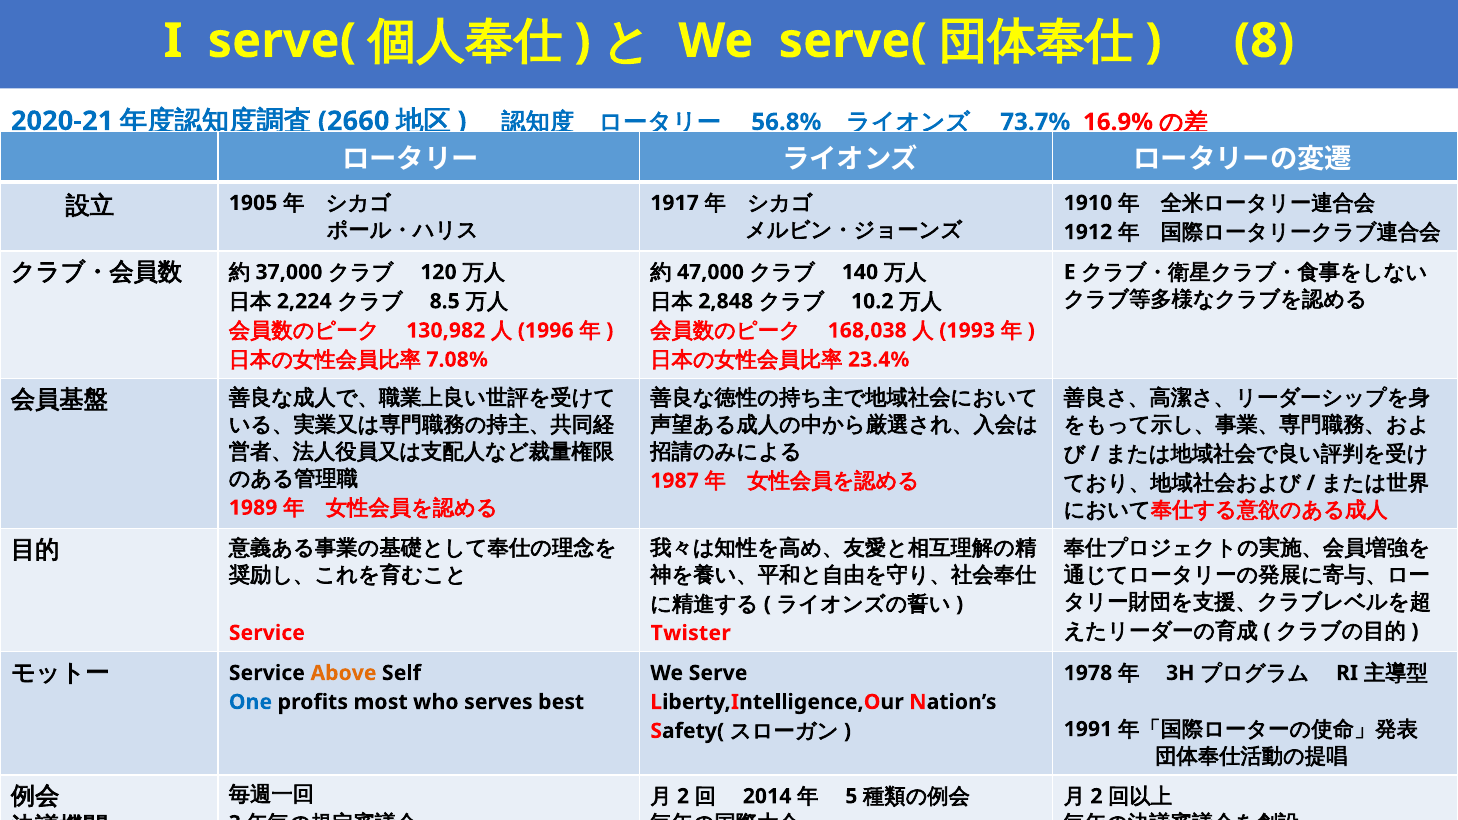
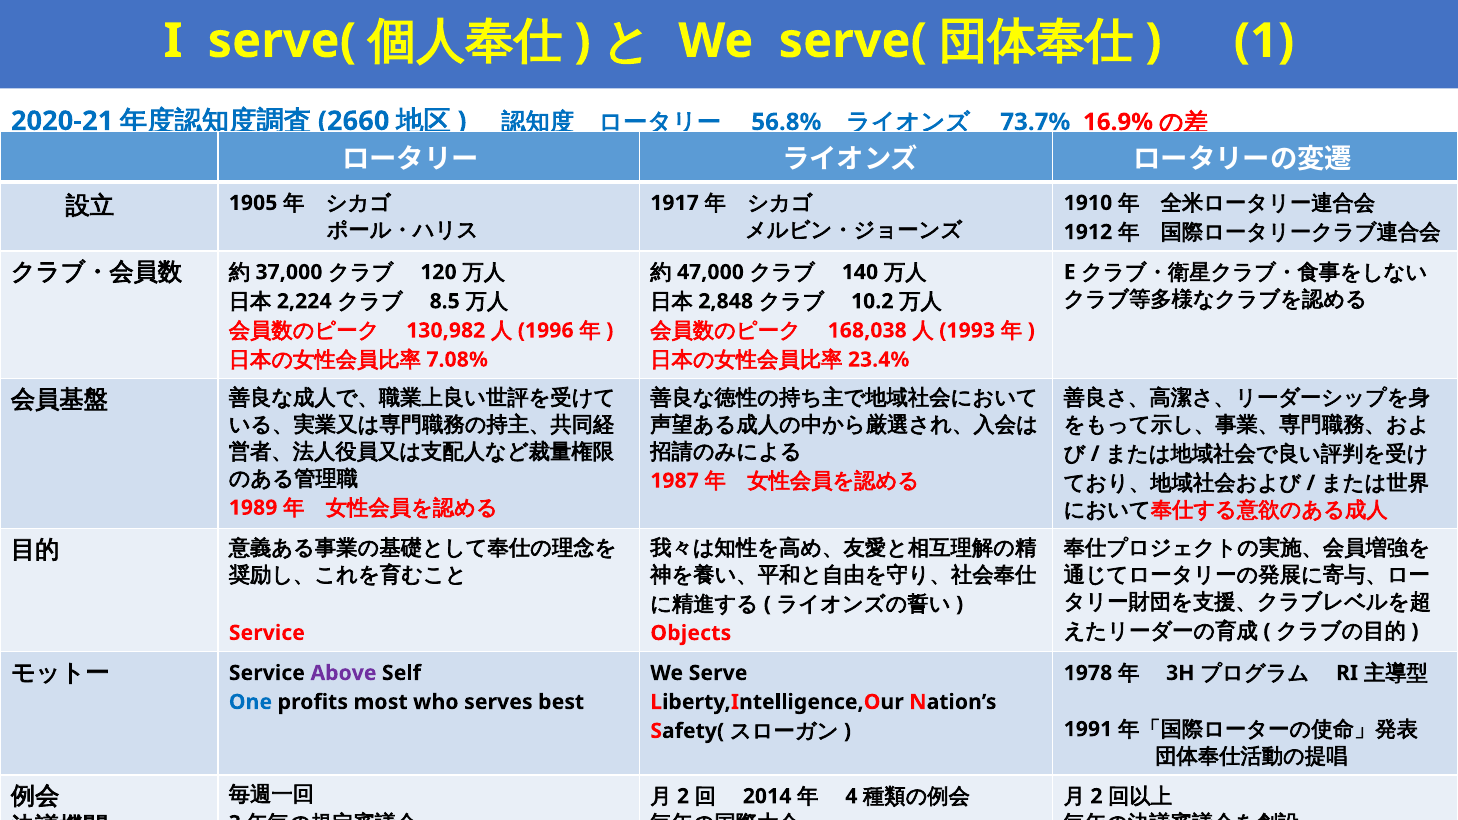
8: 8 -> 1 (1264, 41)
Twister: Twister -> Objects (691, 633)
Above colour: orange -> purple (344, 673)
5: 5 -> 4 (851, 796)
